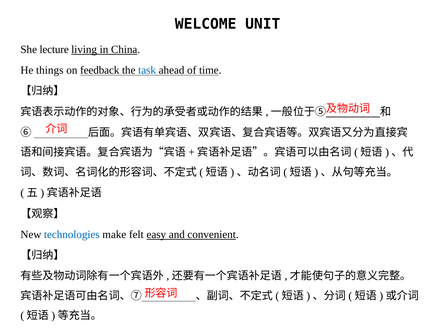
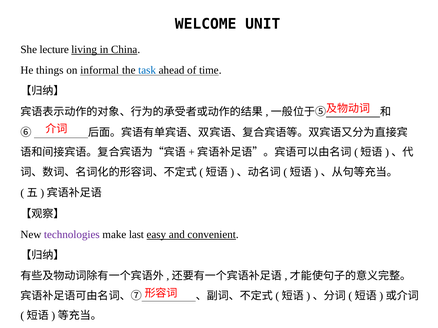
feedback: feedback -> informal (100, 70)
technologies colour: blue -> purple (72, 234)
felt: felt -> last (136, 234)
